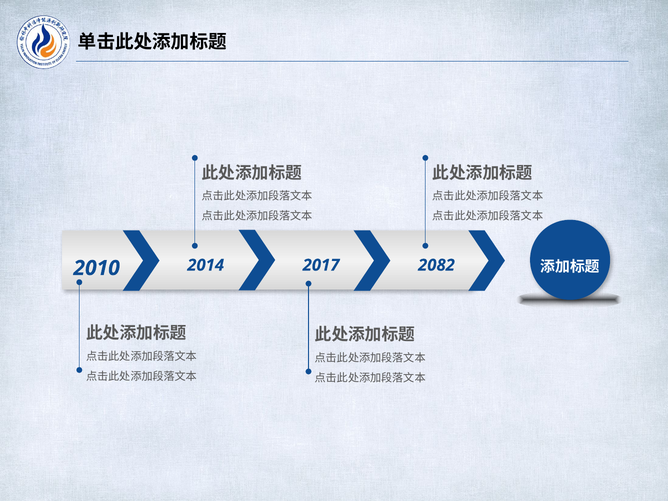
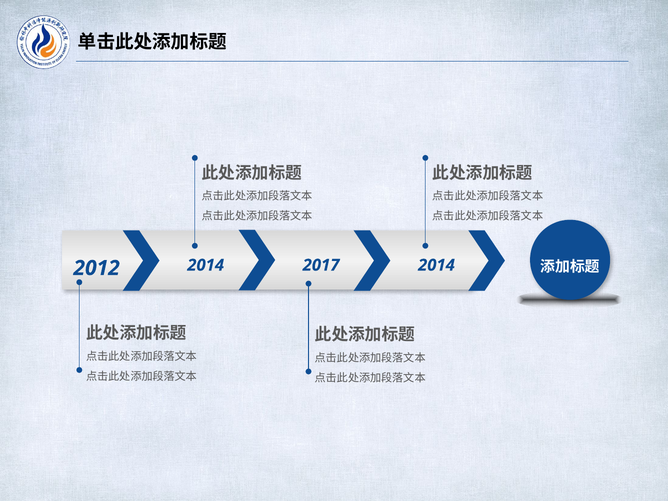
2010: 2010 -> 2012 (97, 268)
2017 2082: 2082 -> 2014 (436, 265)
